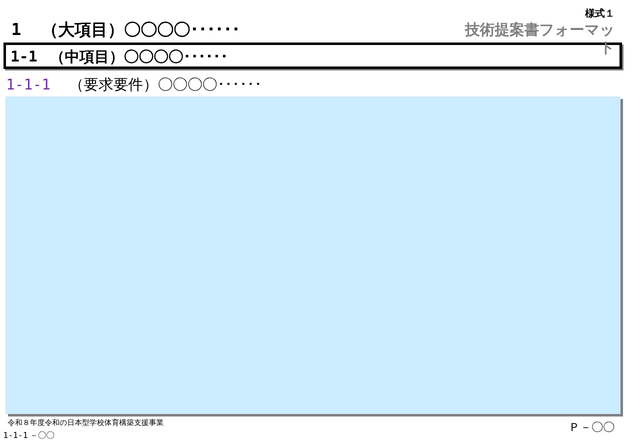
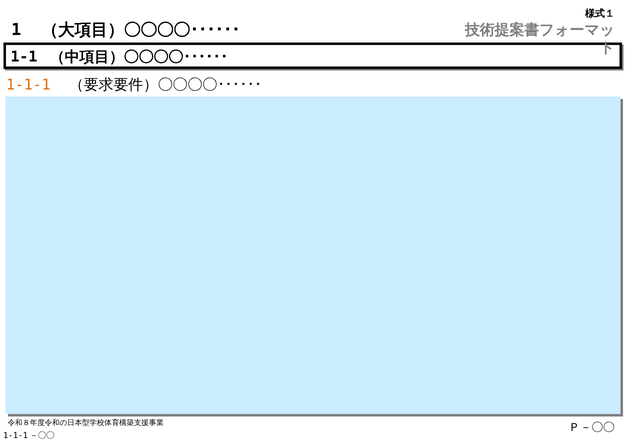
1-1-1 colour: purple -> orange (28, 85)
